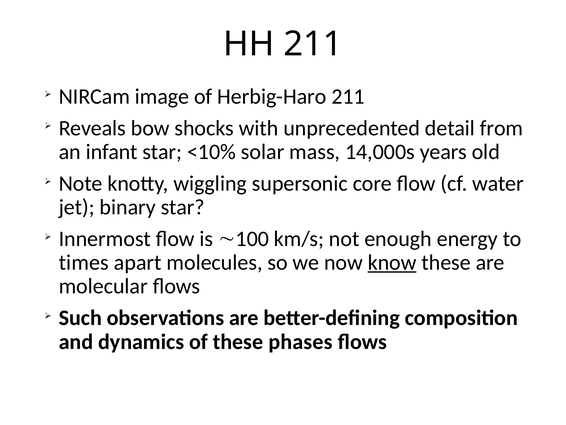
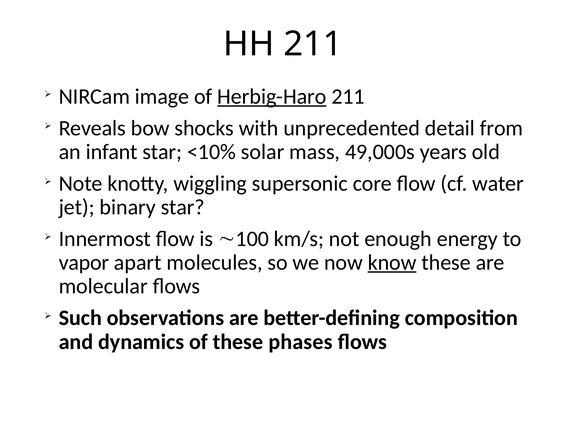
Herbig-Haro underline: none -> present (272, 96)
14,000s: 14,000s -> 49,000s (380, 152)
times: times -> vapor (84, 262)
